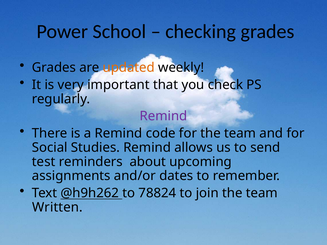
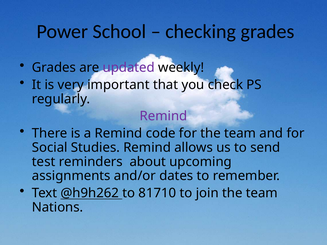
updated colour: orange -> purple (129, 68)
78824: 78824 -> 81710 (157, 193)
Written: Written -> Nations (57, 207)
